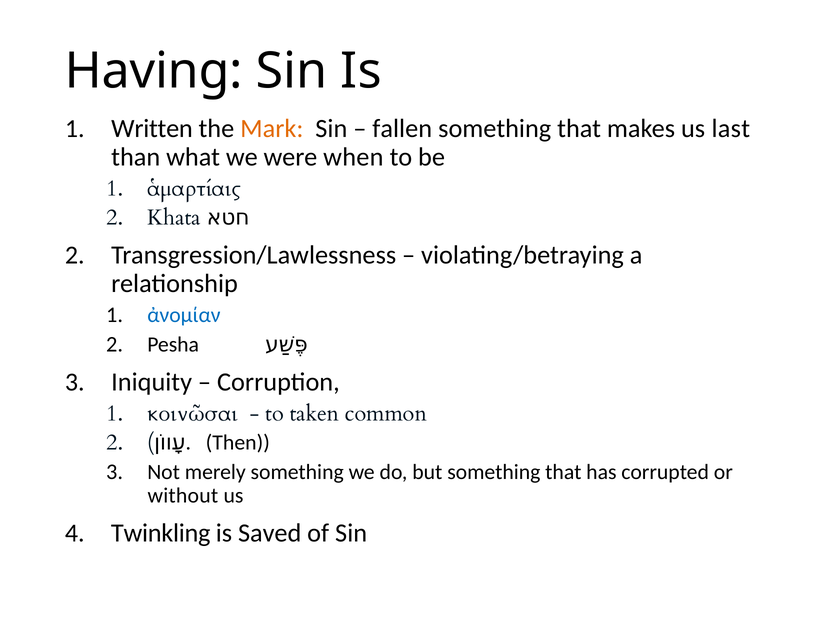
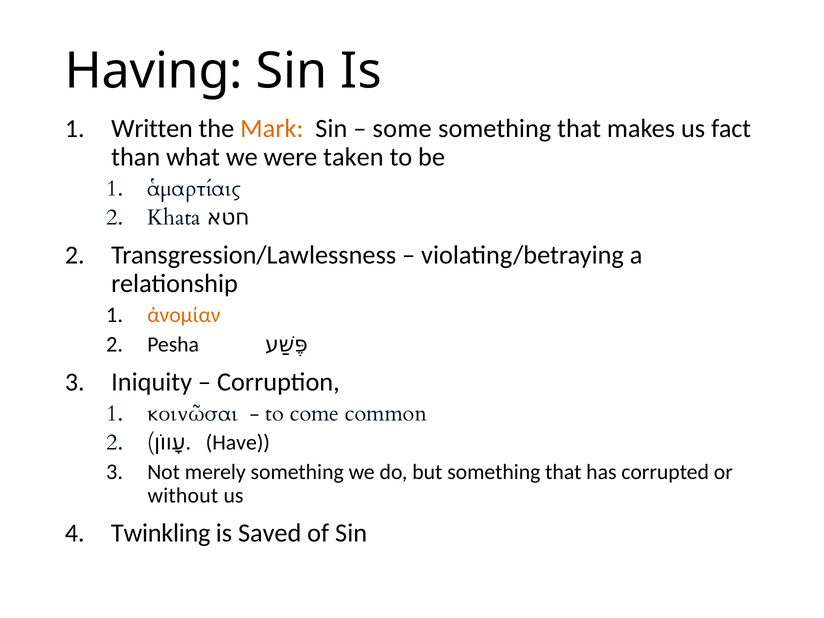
fallen: fallen -> some (402, 129)
last: last -> fact (731, 129)
when: when -> taken (353, 157)
ἀνομίαν colour: blue -> orange (184, 315)
taken: taken -> come (314, 414)
Then: Then -> Have (238, 443)
